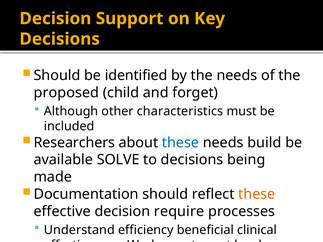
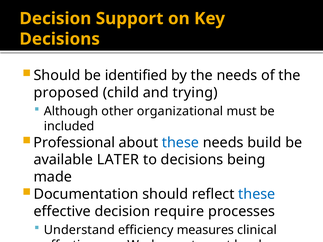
forget: forget -> trying (195, 93)
characteristics: characteristics -> organizational (180, 111)
Researchers: Researchers -> Professional (74, 143)
SOLVE: SOLVE -> LATER (118, 160)
these colour: orange -> blue (257, 194)
beneficial: beneficial -> measures (205, 230)
